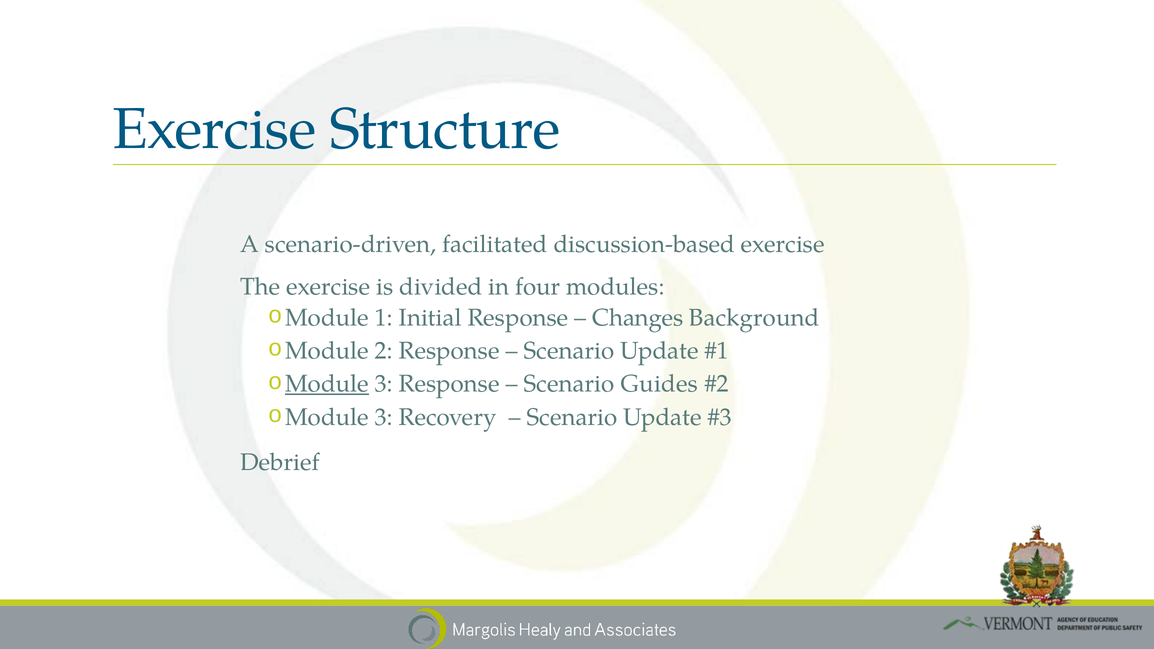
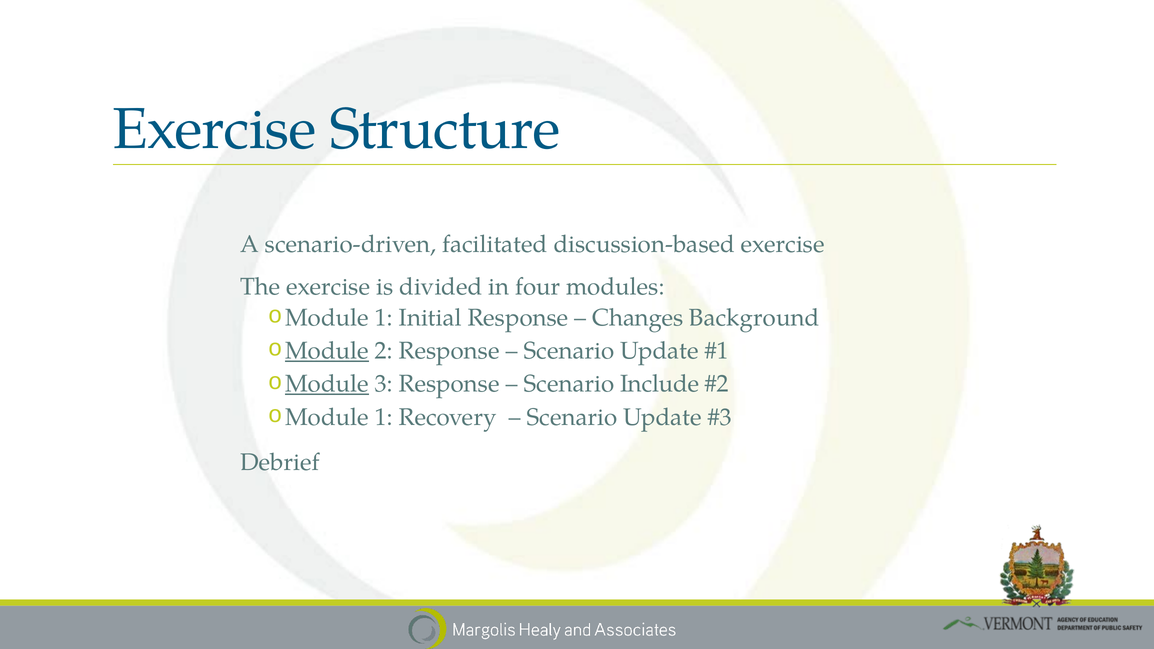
Module underline: none -> present (327, 351)
Guides: Guides -> Include (660, 384)
3: 3 -> 1 (384, 417)
